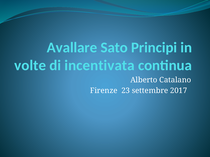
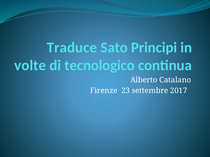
Avallare: Avallare -> Traduce (72, 48)
incentivata: incentivata -> tecnologico (100, 66)
